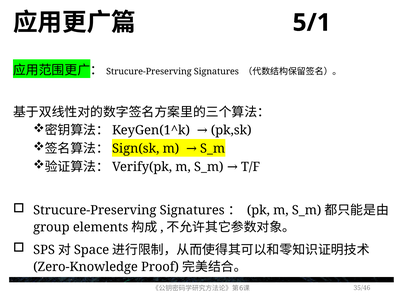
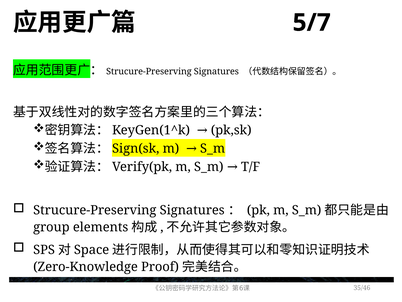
5/1: 5/1 -> 5/7 (312, 23)
